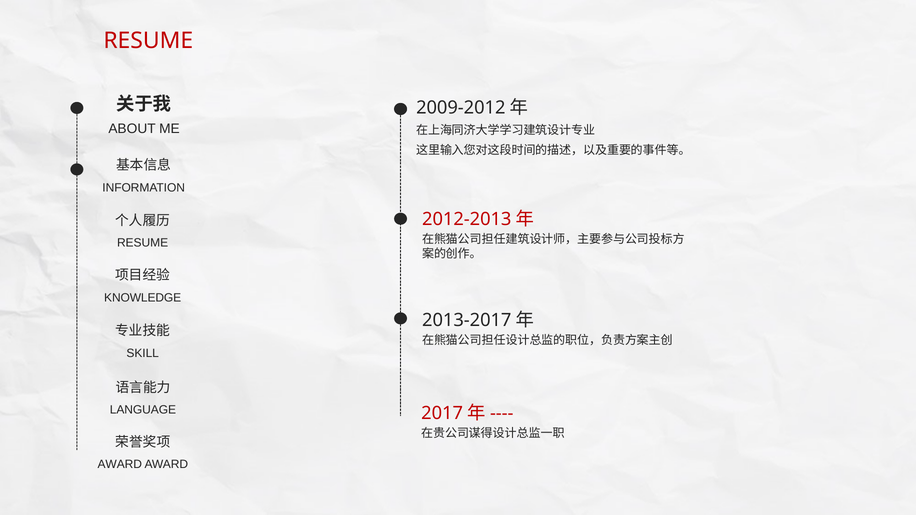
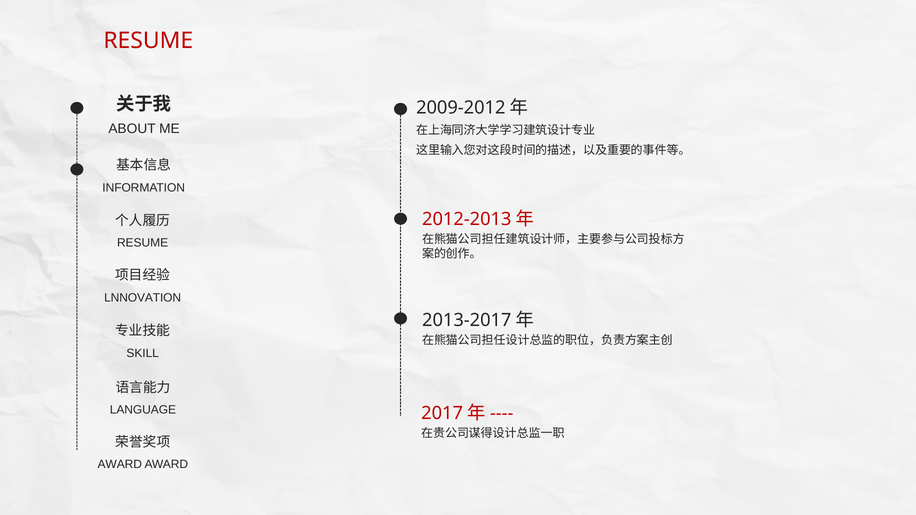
KNOWLEDGE: KNOWLEDGE -> LNNOVATION (143, 298)
